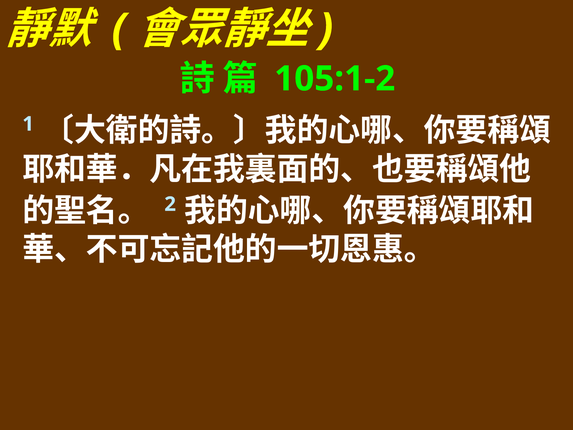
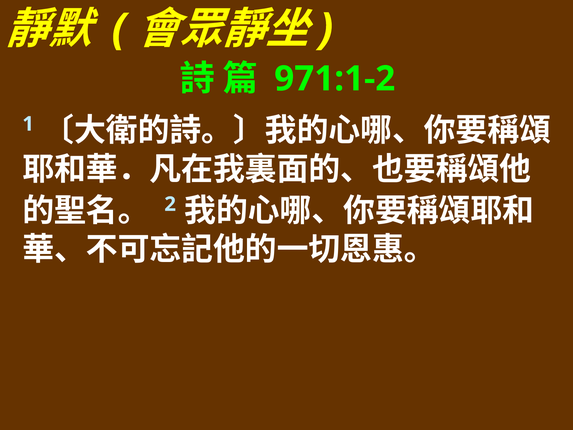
105:1-2: 105:1-2 -> 971:1-2 (335, 79)
